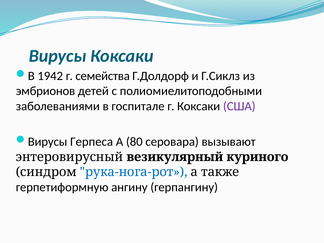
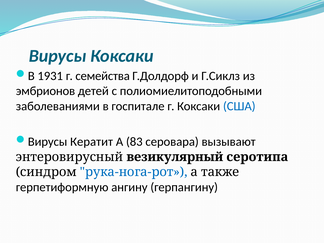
1942: 1942 -> 1931 (50, 76)
США colour: purple -> blue (239, 106)
Герпеса: Герпеса -> Кератит (92, 142)
80: 80 -> 83 (134, 142)
куриного: куриного -> серотипа (257, 157)
